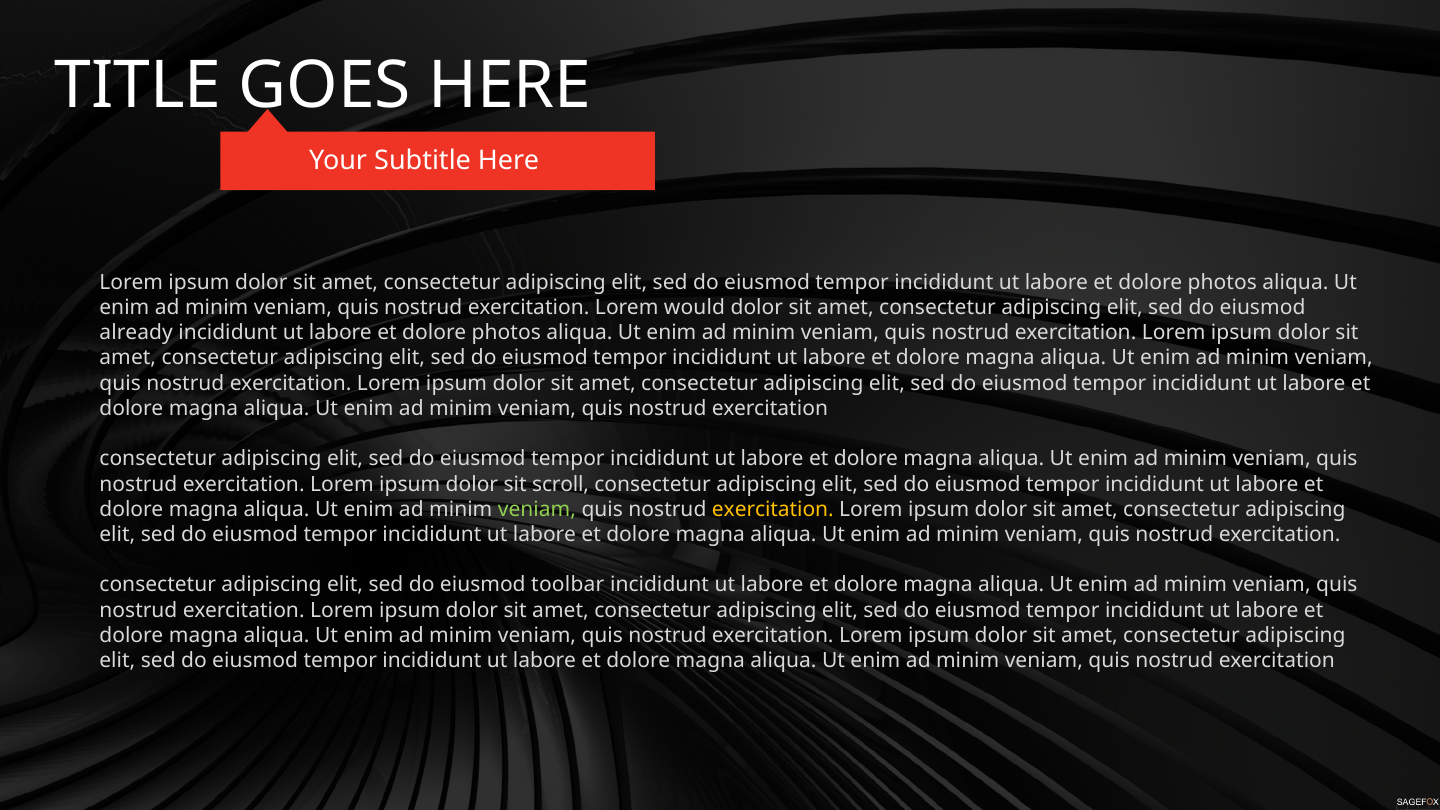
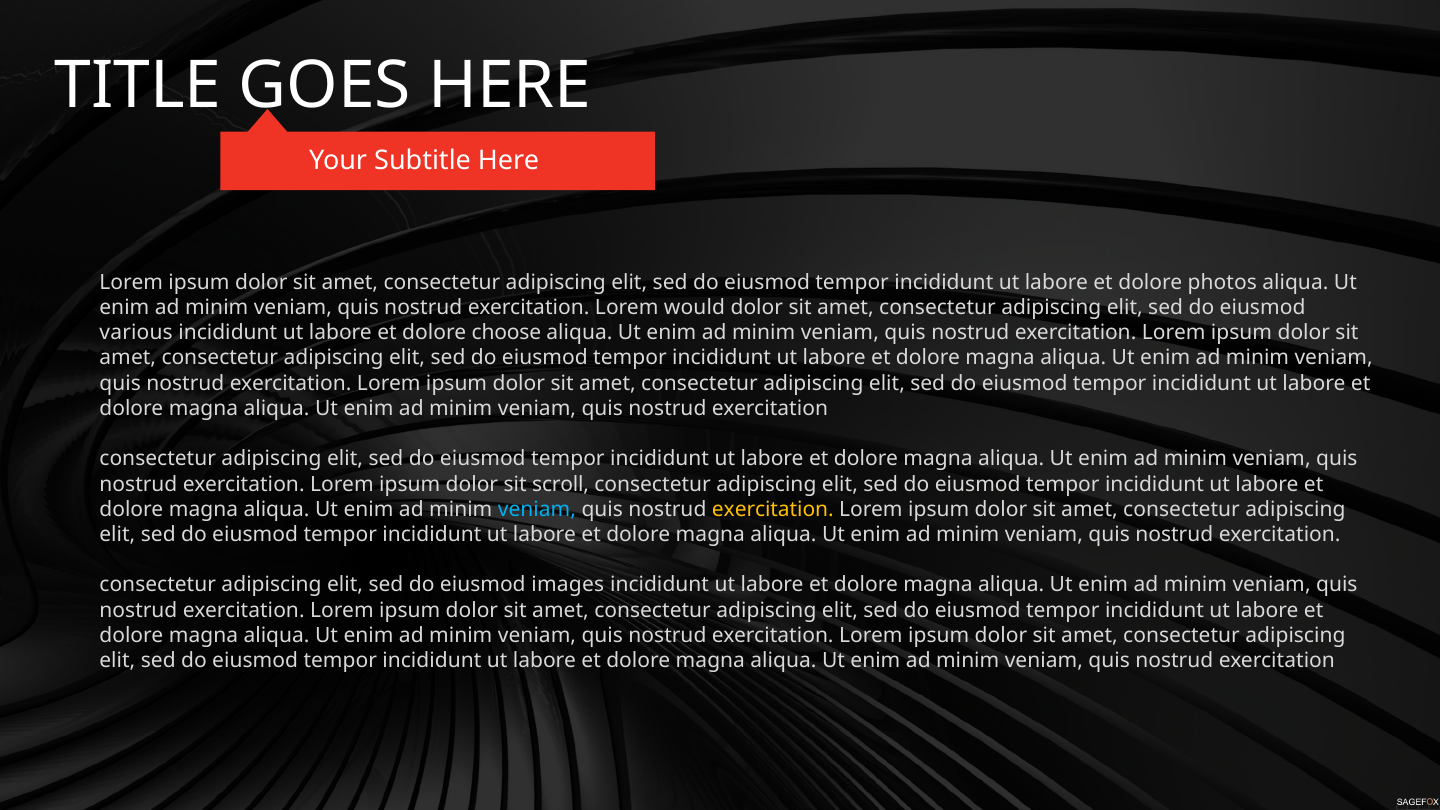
already: already -> various (136, 333)
photos: photos -> choose (506, 333)
veniam colour: light green -> light blue (537, 509)
toolbar: toolbar -> images (568, 585)
